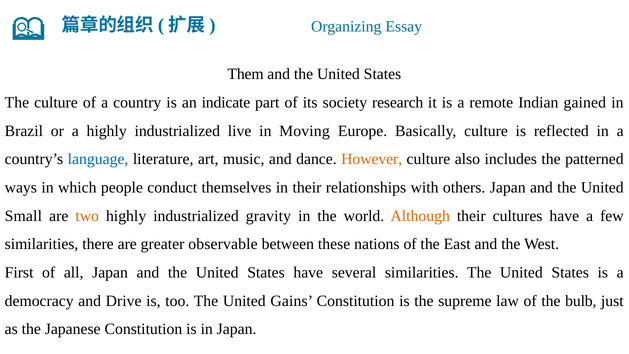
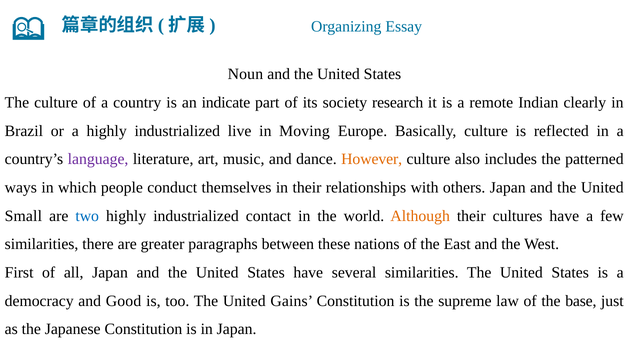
Them: Them -> Noun (245, 74)
gained: gained -> clearly (585, 103)
language colour: blue -> purple (98, 159)
two colour: orange -> blue (87, 216)
gravity: gravity -> contact (268, 216)
observable: observable -> paragraphs (223, 244)
Drive: Drive -> Good (124, 301)
bulb: bulb -> base (581, 301)
